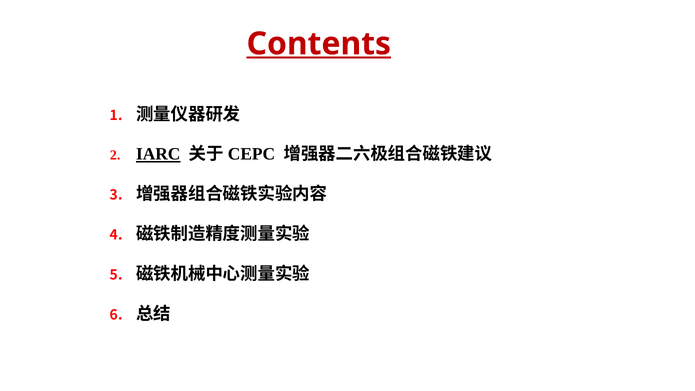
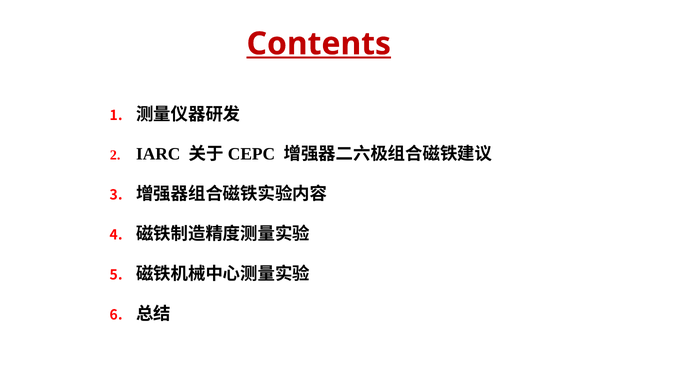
IARC underline: present -> none (158, 154)
